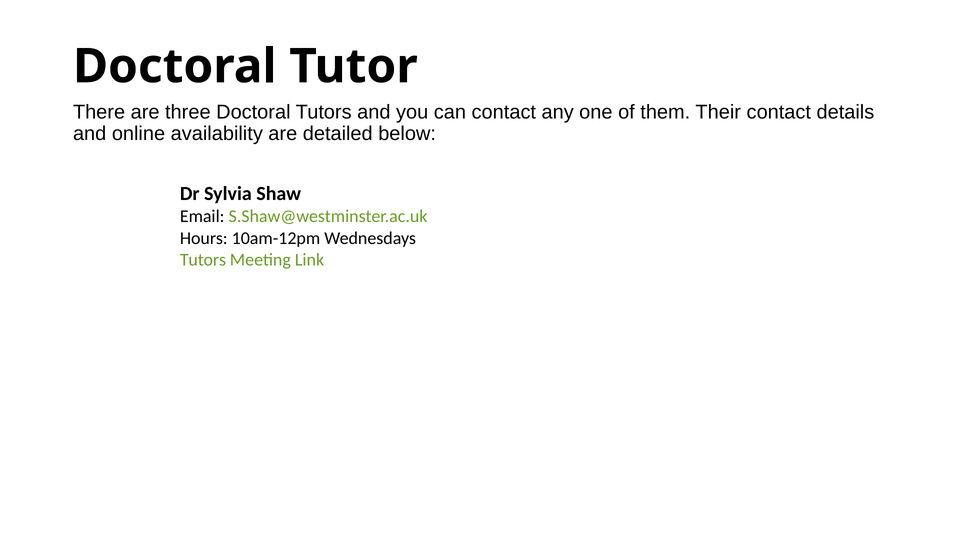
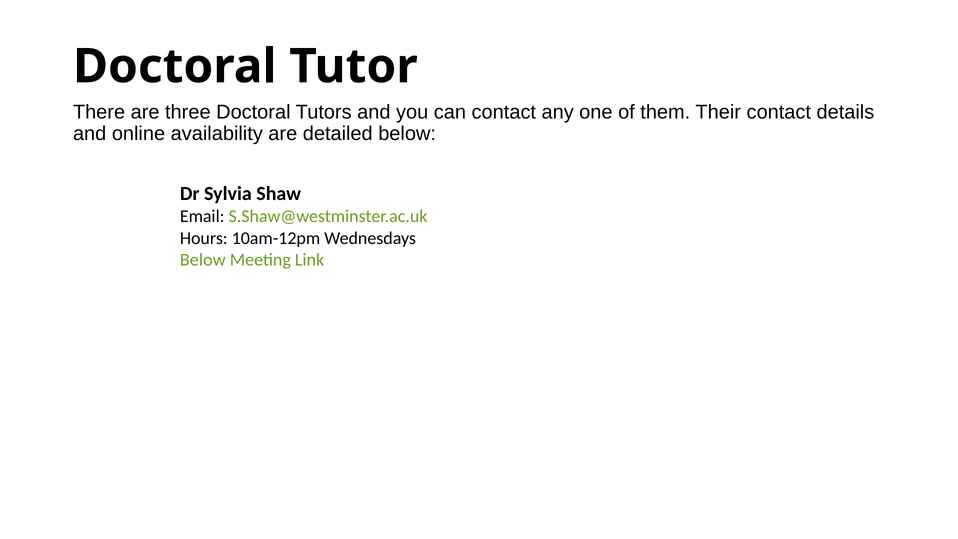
Tutors: Tutors -> Below (203, 260)
